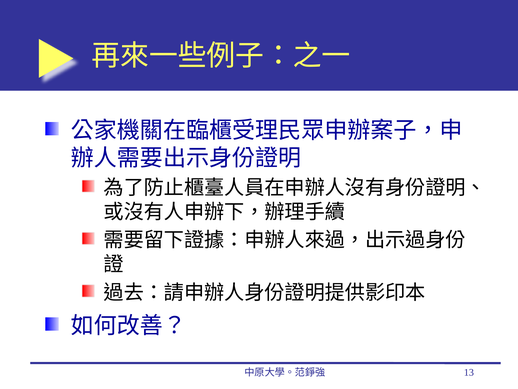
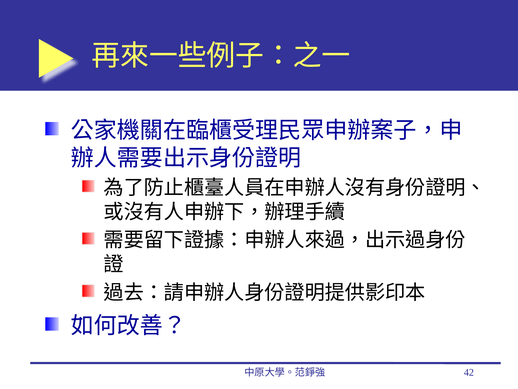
13: 13 -> 42 (469, 372)
